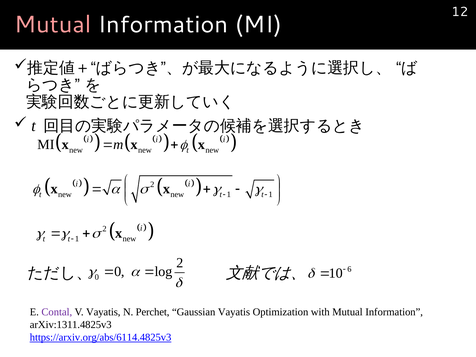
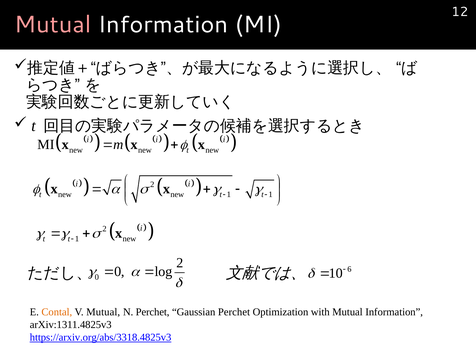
Contal colour: purple -> orange (57, 312)
V Vayatis: Vayatis -> Mutual (103, 312)
Gaussian Vayatis: Vayatis -> Perchet (234, 312)
https://arxiv.org/abs/6114.4825v3: https://arxiv.org/abs/6114.4825v3 -> https://arxiv.org/abs/3318.4825v3 (101, 337)
